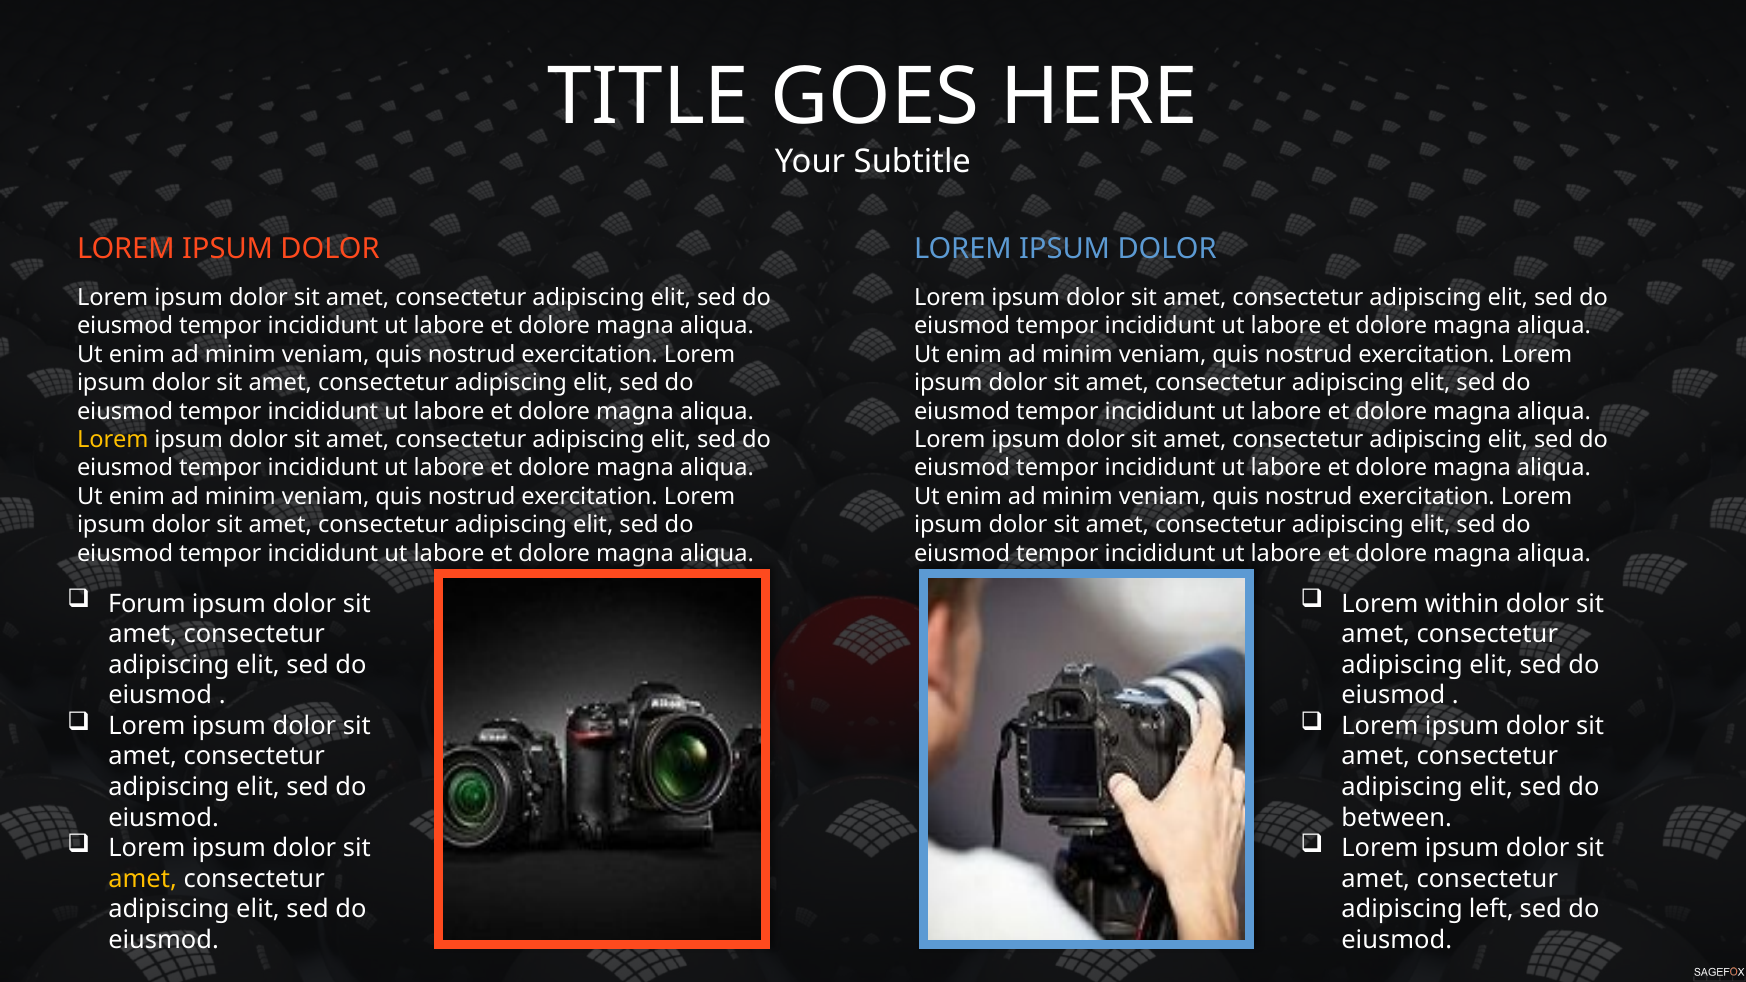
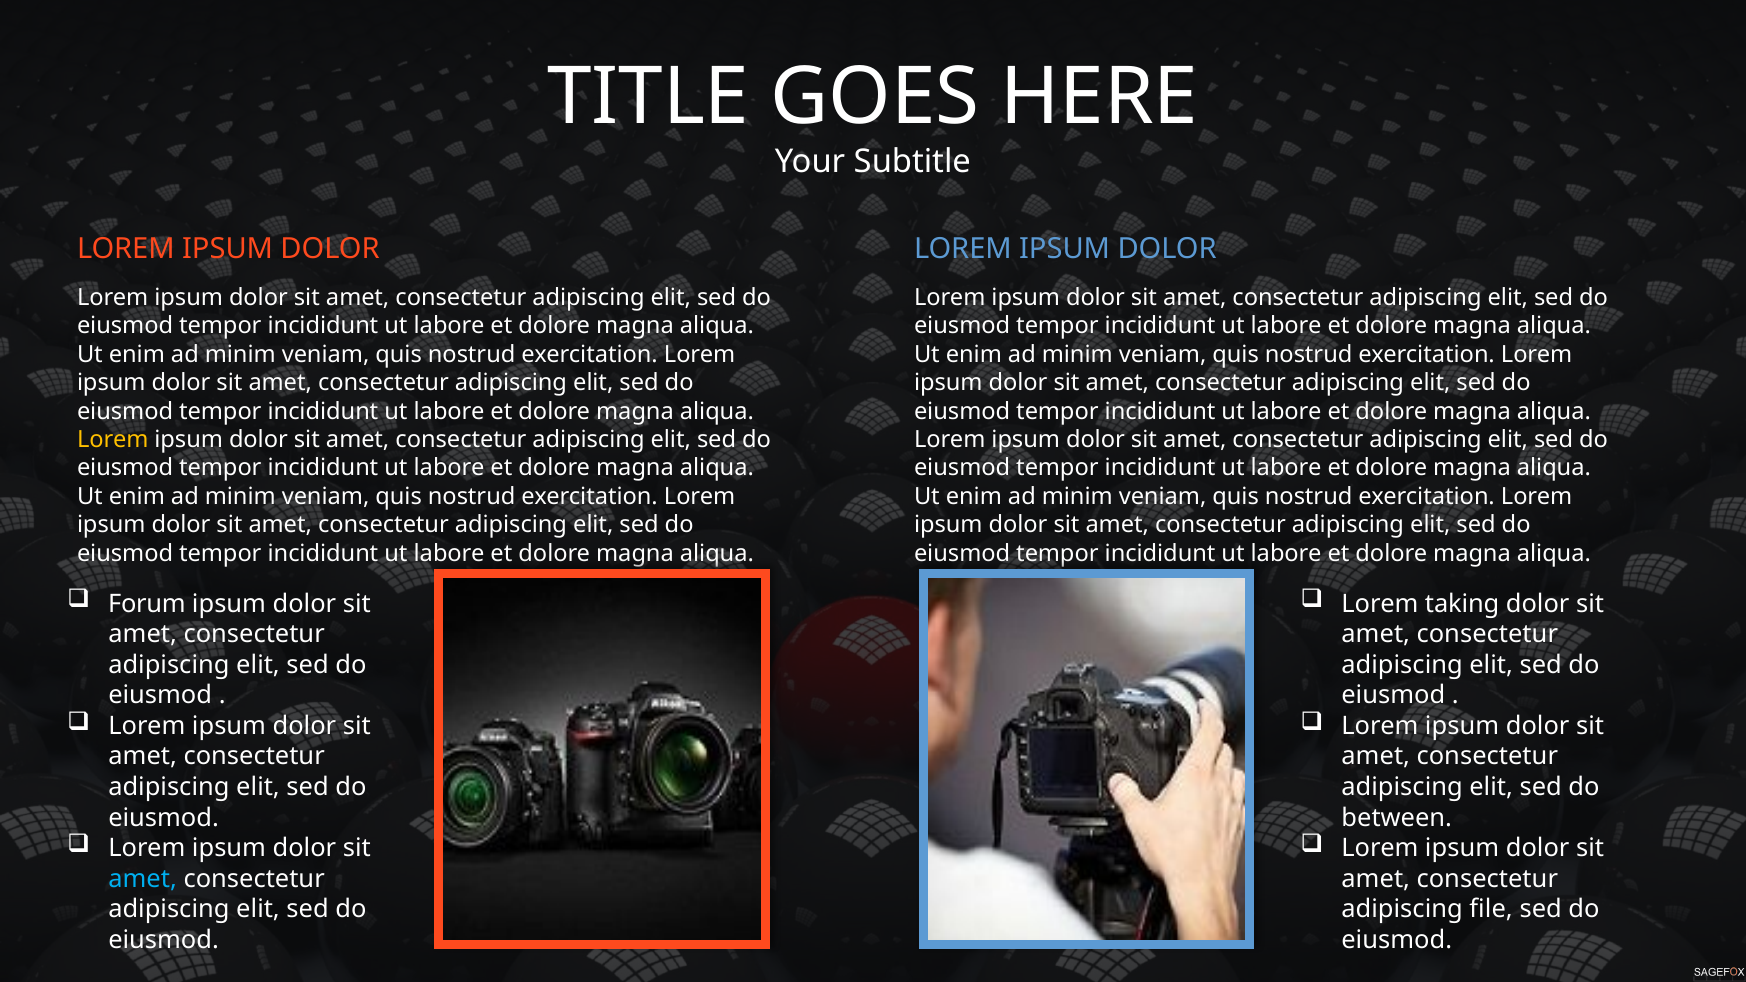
within: within -> taking (1462, 604)
amet colour: yellow -> light blue (143, 879)
left: left -> file (1491, 909)
